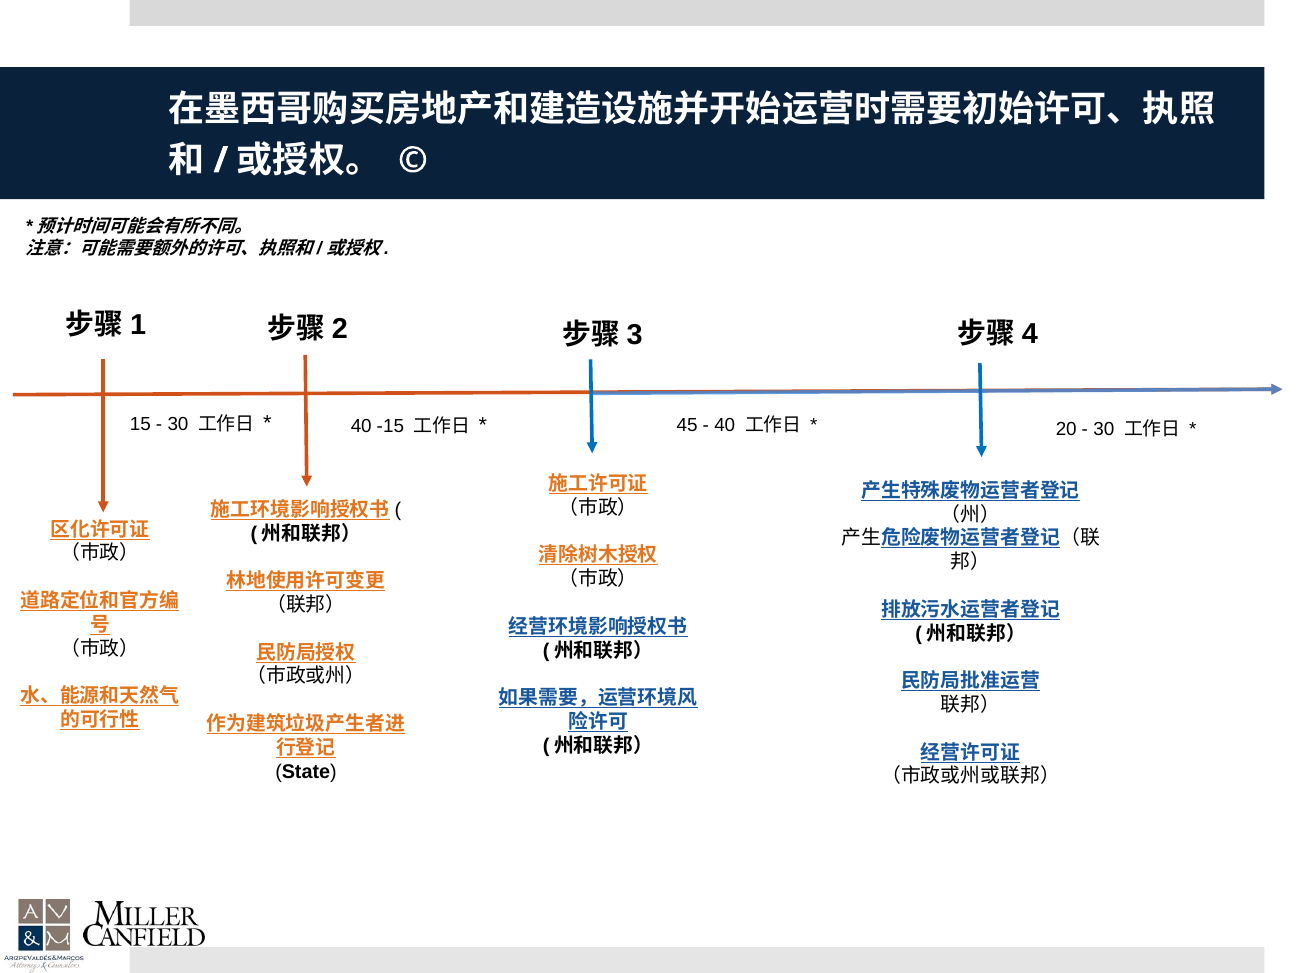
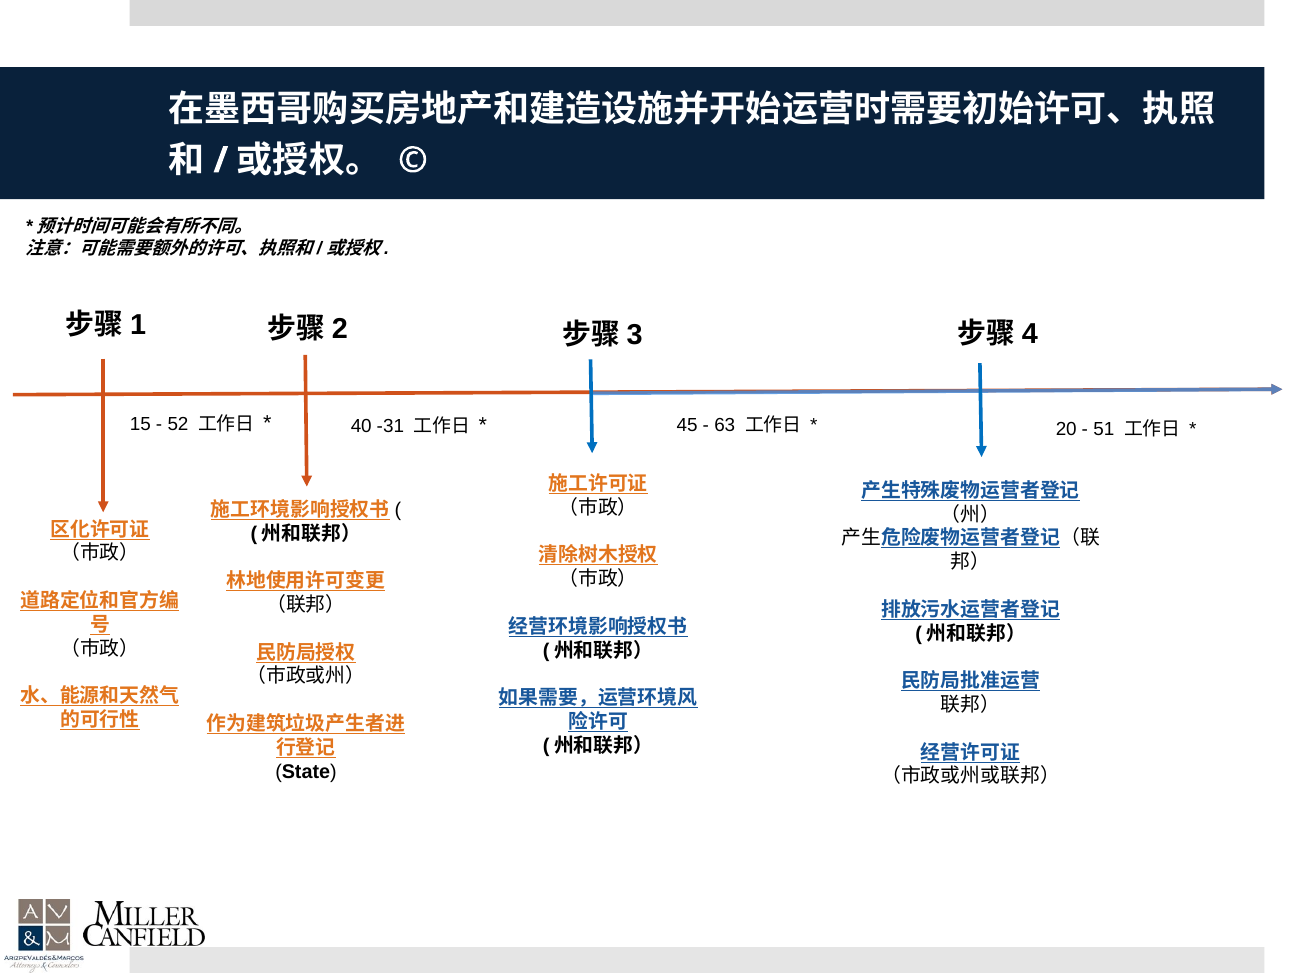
30: 30 -> 52 (178, 425)
40: 40 -> 63 (725, 425)
-15: -15 -> -31 (390, 426)
30: 30 -> 51 (1104, 429)
